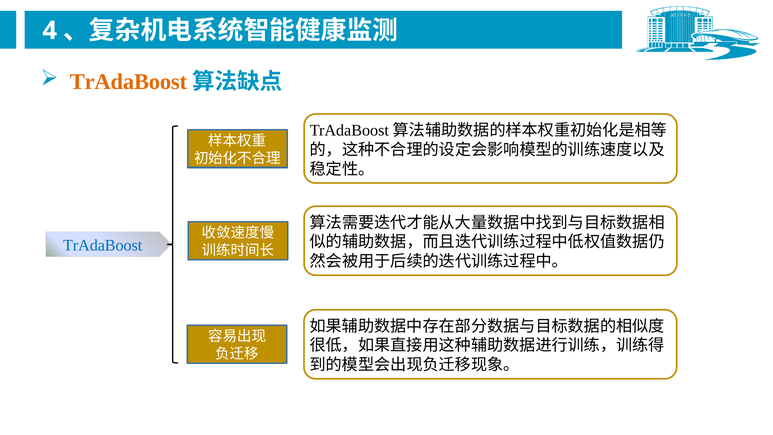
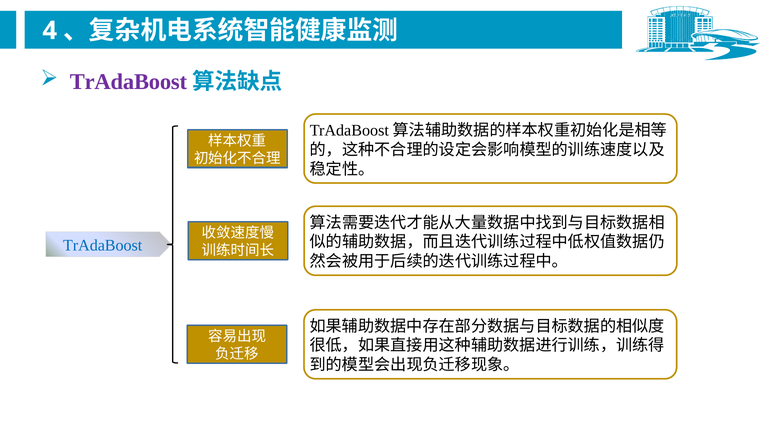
TrAdaBoost colour: orange -> purple (128, 82)
